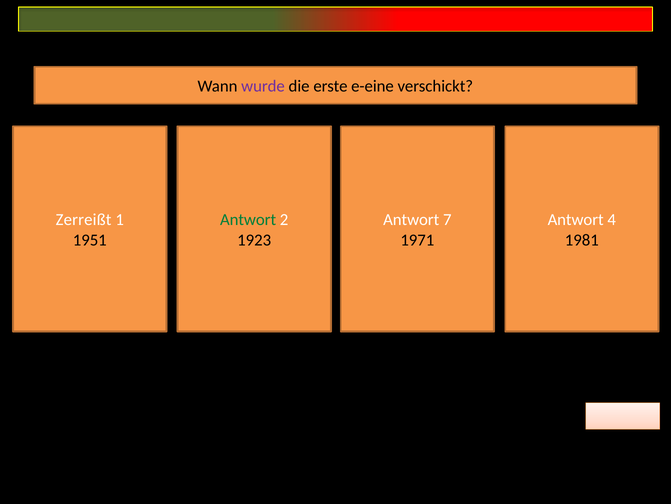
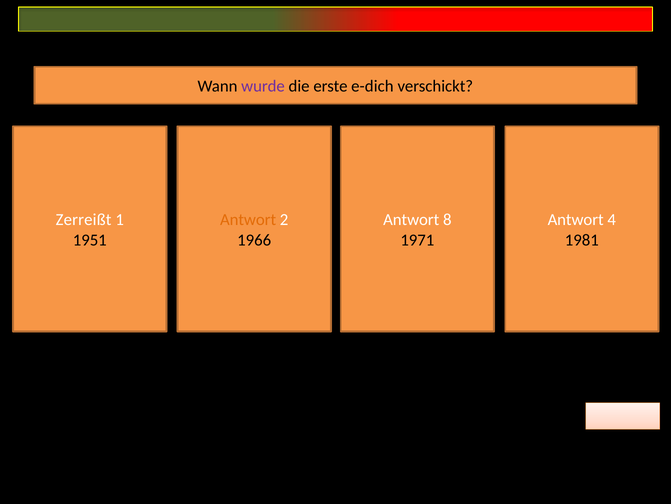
e-eine: e-eine -> e-dich (372, 86)
Antwort colour: green -> orange (248, 220)
7: 7 -> 8 (447, 220)
1923: 1923 -> 1966 (254, 240)
